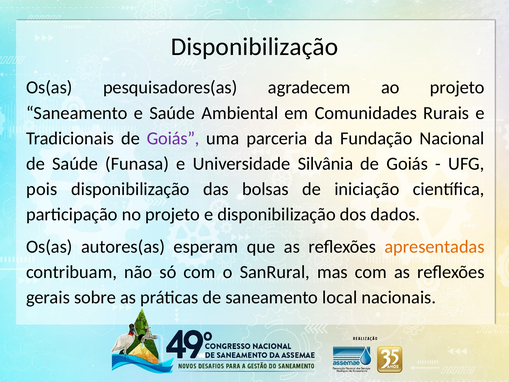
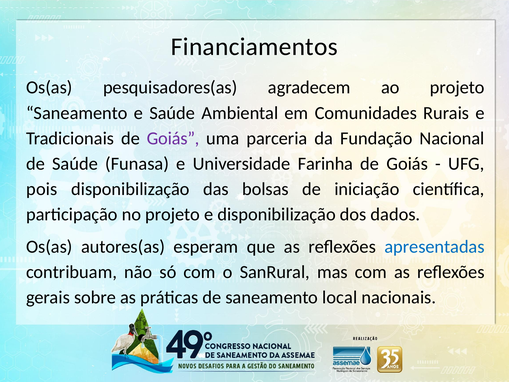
Disponibilização: Disponibilização -> Financiamentos (254, 47)
Silvânia: Silvânia -> Farinha (325, 164)
apresentadas colour: orange -> blue (435, 247)
